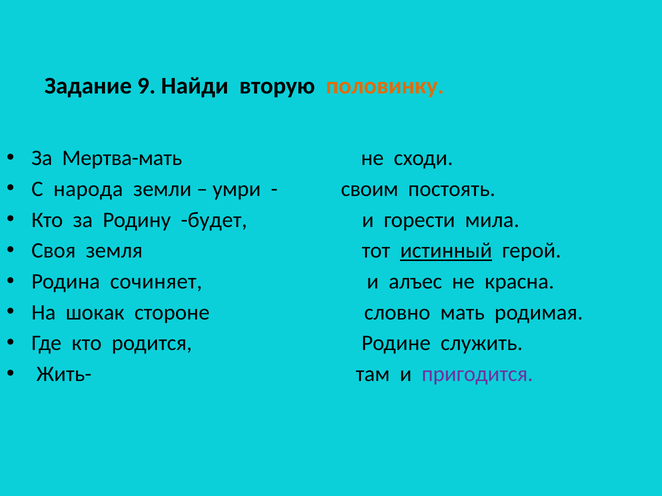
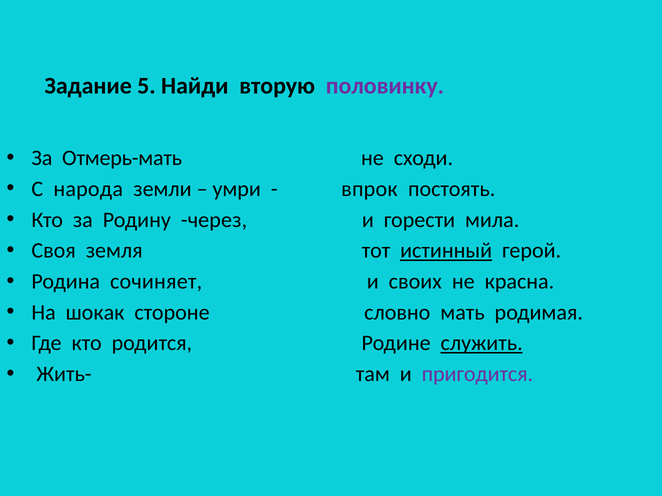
9: 9 -> 5 (146, 86)
половинку colour: orange -> purple (385, 86)
Мертва-мать: Мертва-мать -> Отмерь-мать (122, 158)
своим: своим -> впрок (369, 189)
будет: будет -> через (214, 220)
алъес: алъес -> своих (415, 282)
служить underline: none -> present (482, 344)
